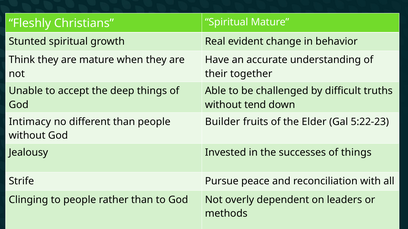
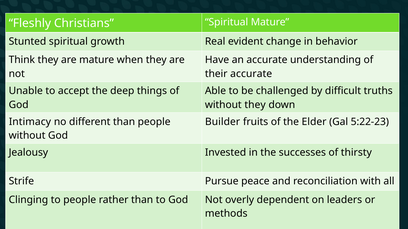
their together: together -> accurate (251, 74)
without tend: tend -> they (255, 105)
of things: things -> thirsty (356, 153)
